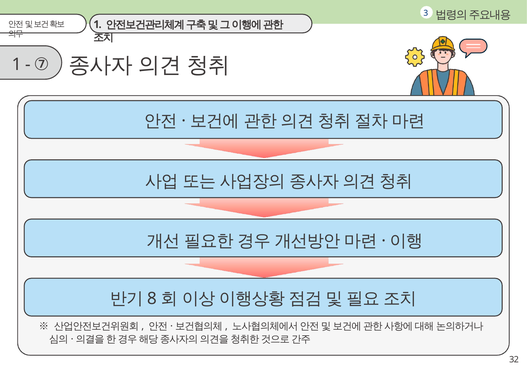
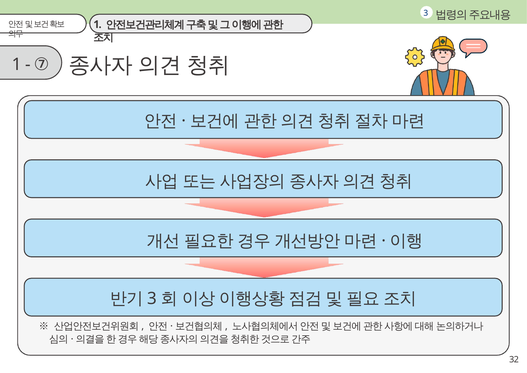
8: 8 -> 3 (152, 298)
